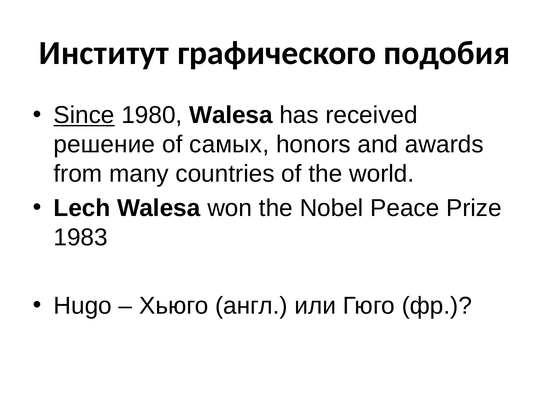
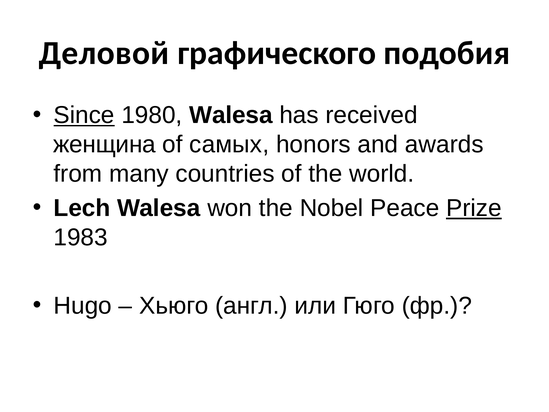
Институт: Институт -> Деловой (104, 53)
решение: решение -> женщина (105, 144)
Prize underline: none -> present (474, 208)
